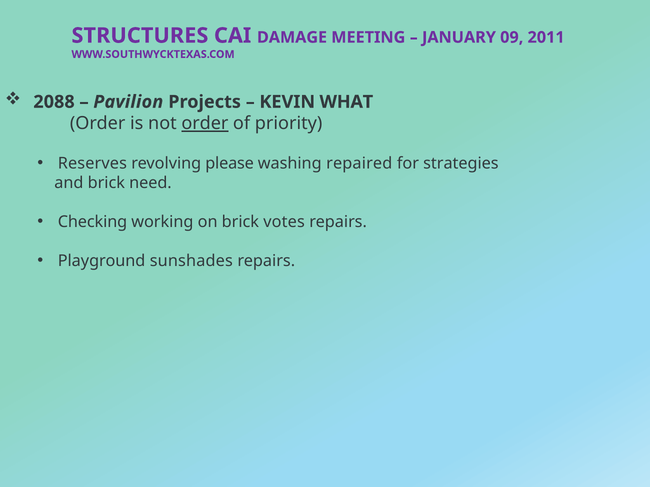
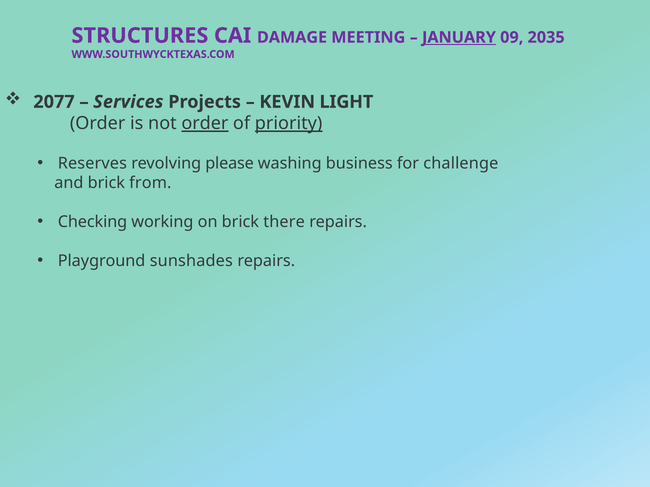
JANUARY underline: none -> present (459, 37)
2011: 2011 -> 2035 (546, 37)
2088: 2088 -> 2077 (54, 102)
Pavilion: Pavilion -> Services (128, 102)
WHAT: WHAT -> LIGHT (346, 102)
priority underline: none -> present (289, 124)
repaired: repaired -> business (359, 164)
strategies: strategies -> challenge (461, 164)
need: need -> from (150, 183)
votes: votes -> there (284, 222)
